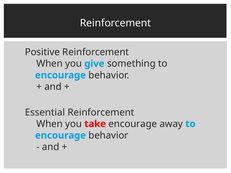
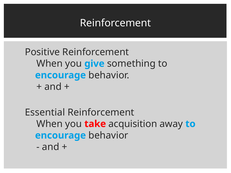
take encourage: encourage -> acquisition (133, 124)
